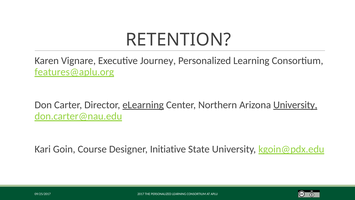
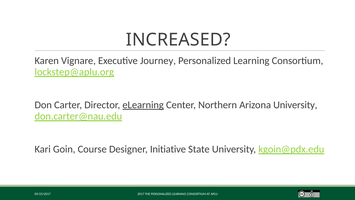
RETENTION: RETENTION -> INCREASED (178, 40)
features@aplu.org: features@aplu.org -> lockstep@aplu.org (74, 72)
University underline: present -> none (295, 105)
